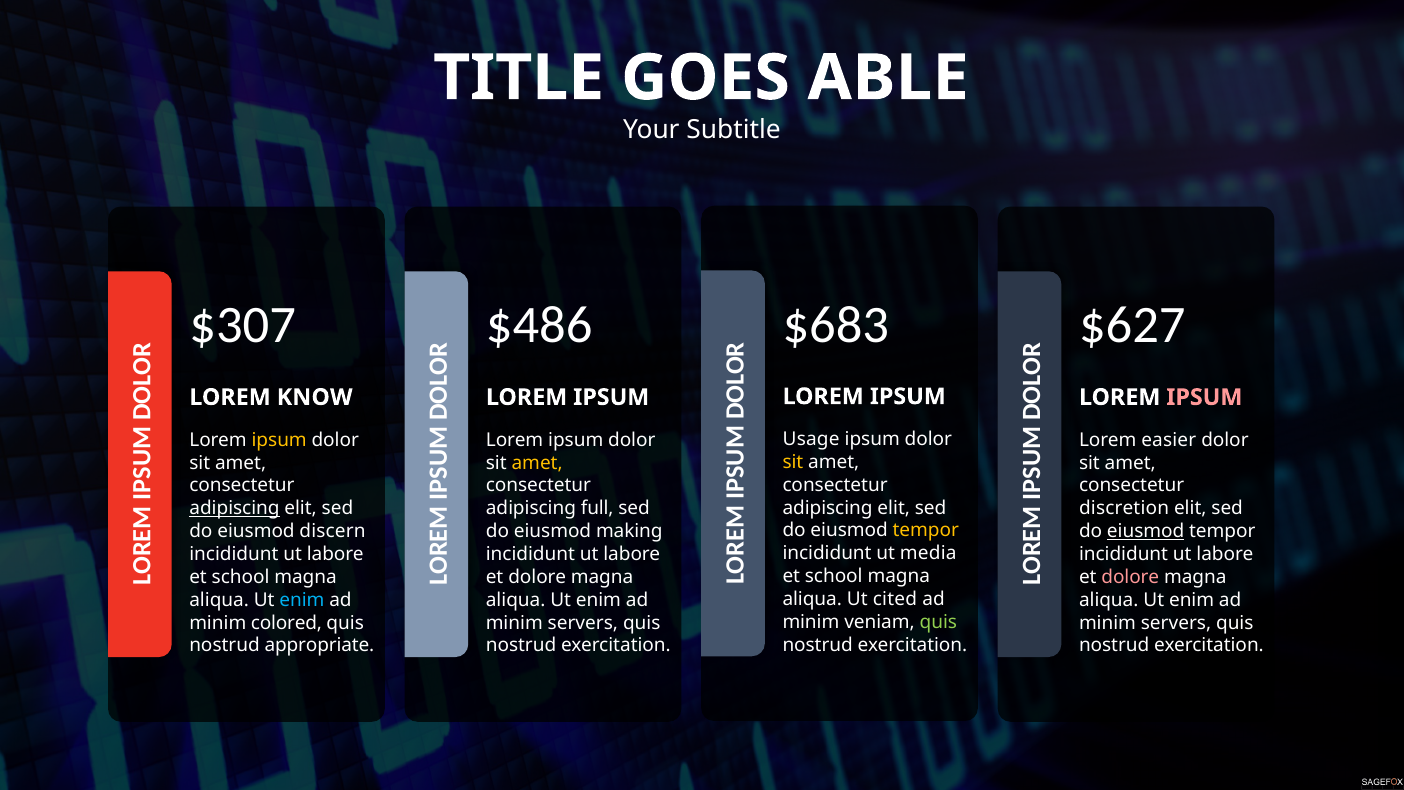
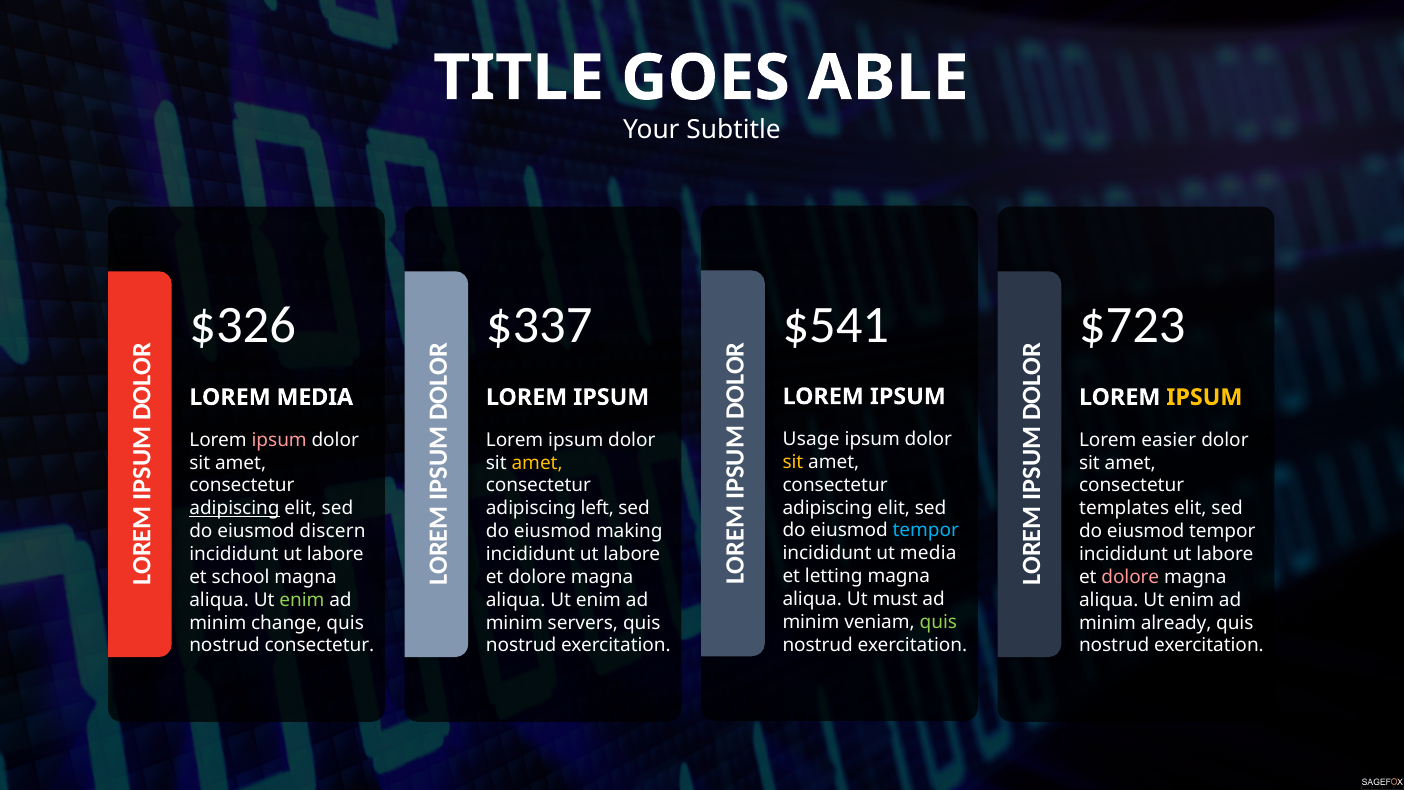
$683: $683 -> $541 (836, 325)
$307: $307 -> $326 (243, 326)
$486: $486 -> $337 (539, 326)
$627: $627 -> $723 (1132, 326)
LOREM KNOW: KNOW -> MEDIA (315, 397)
IPSUM colour: pink -> yellow (1204, 397)
ipsum colour: yellow -> pink (279, 440)
full: full -> left (597, 508)
discretion: discretion -> templates (1124, 508)
tempor colour: yellow -> light blue (926, 530)
eiusmod underline: present -> none (1146, 531)
school: school -> letting (834, 576)
cited: cited -> must (895, 599)
enim colour: light blue -> light green (302, 600)
colored: colored -> change (286, 623)
servers: servers -> already (1176, 623)
nostrud appropriate: appropriate -> consectetur (319, 645)
